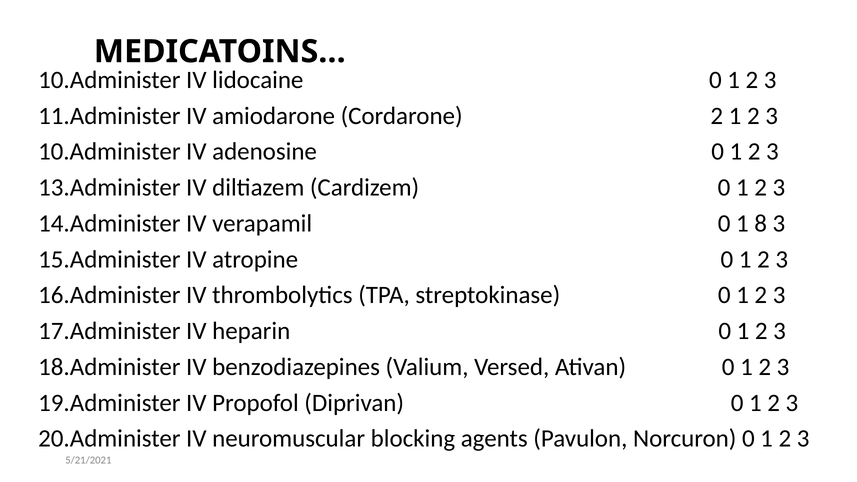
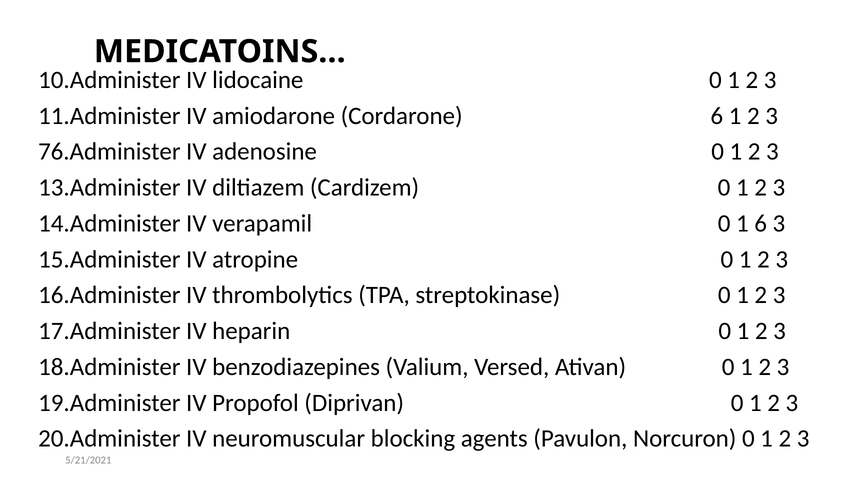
Cordarone 2: 2 -> 6 (717, 116)
10.Administer: 10.Administer -> 76.Administer (109, 152)
1 8: 8 -> 6 (761, 223)
